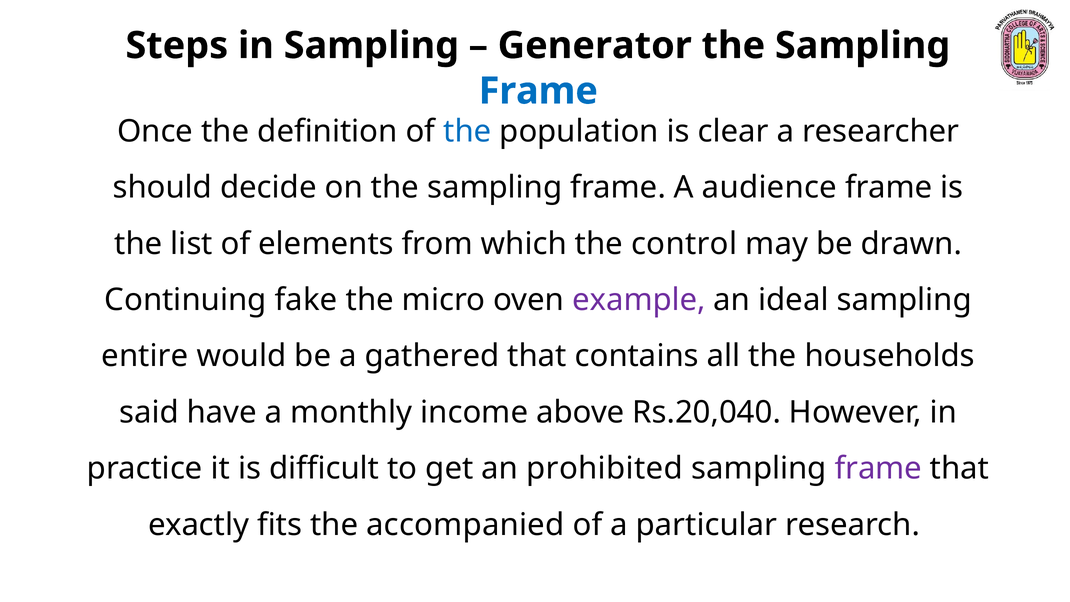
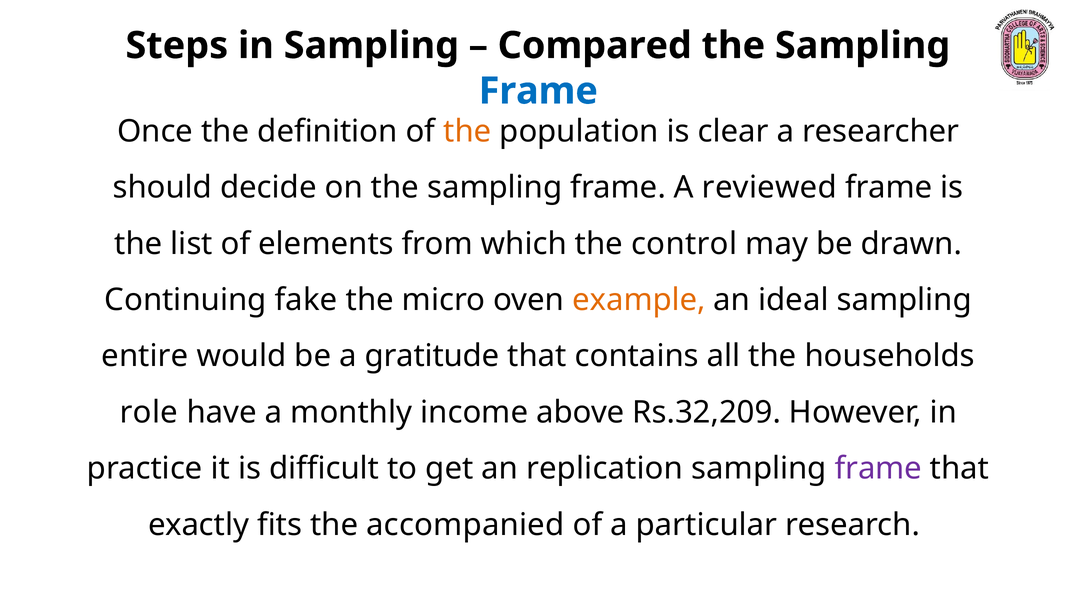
Generator: Generator -> Compared (595, 46)
the colour: blue -> orange (467, 131)
audience: audience -> reviewed (769, 187)
example colour: purple -> orange (639, 300)
gathered: gathered -> gratitude (432, 356)
said: said -> role (149, 412)
Rs.20,040: Rs.20,040 -> Rs.32,209 (707, 412)
prohibited: prohibited -> replication (605, 468)
